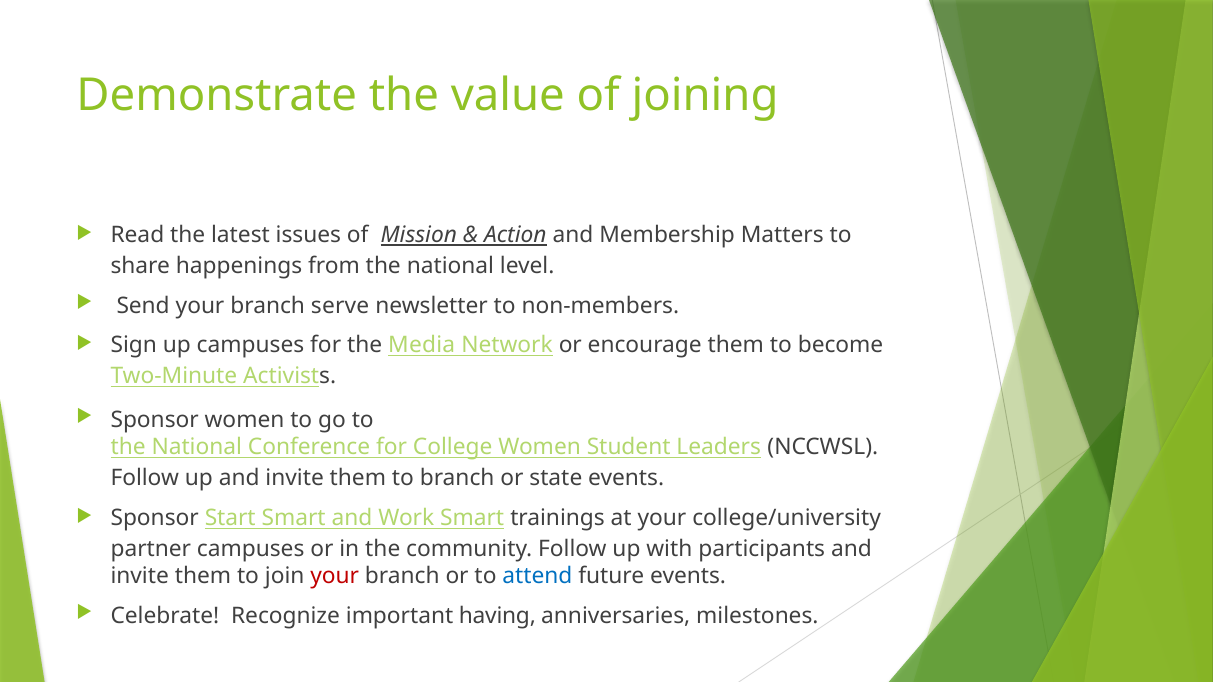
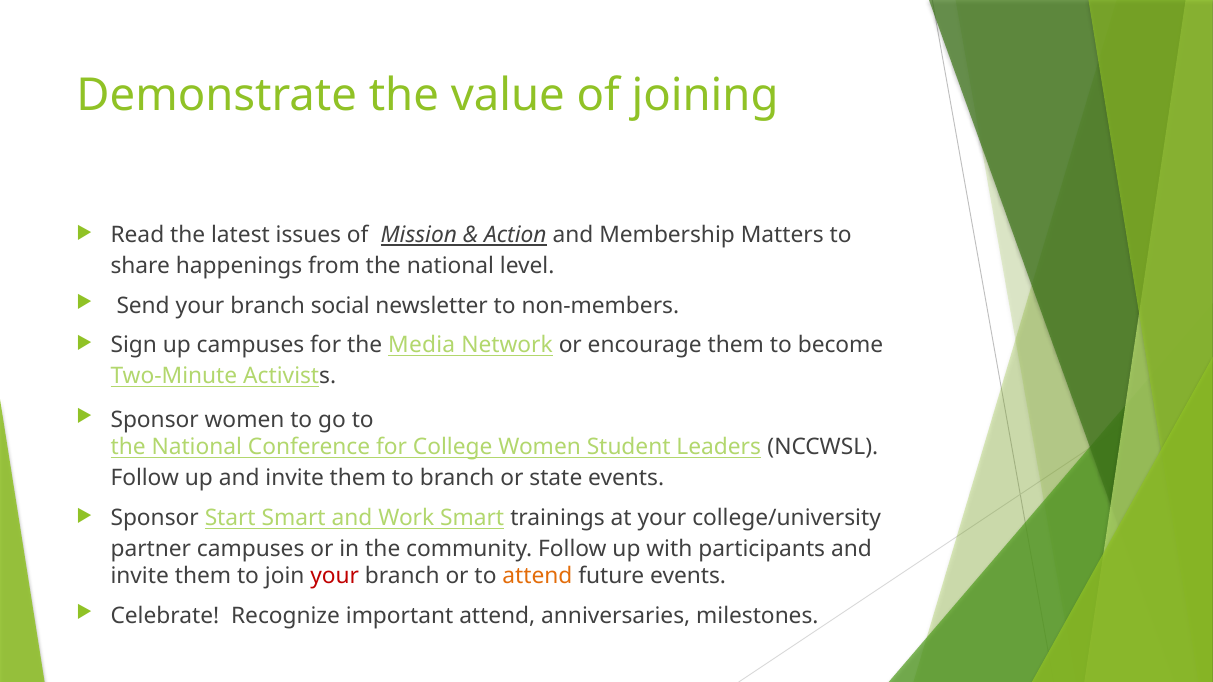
serve: serve -> social (340, 306)
attend colour: blue -> orange (537, 577)
important having: having -> attend (497, 616)
